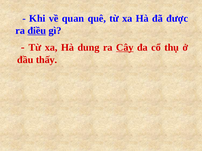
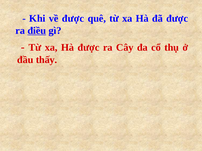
về quan: quan -> được (73, 19)
Hà dung: dung -> được (88, 48)
Cây underline: present -> none (125, 48)
